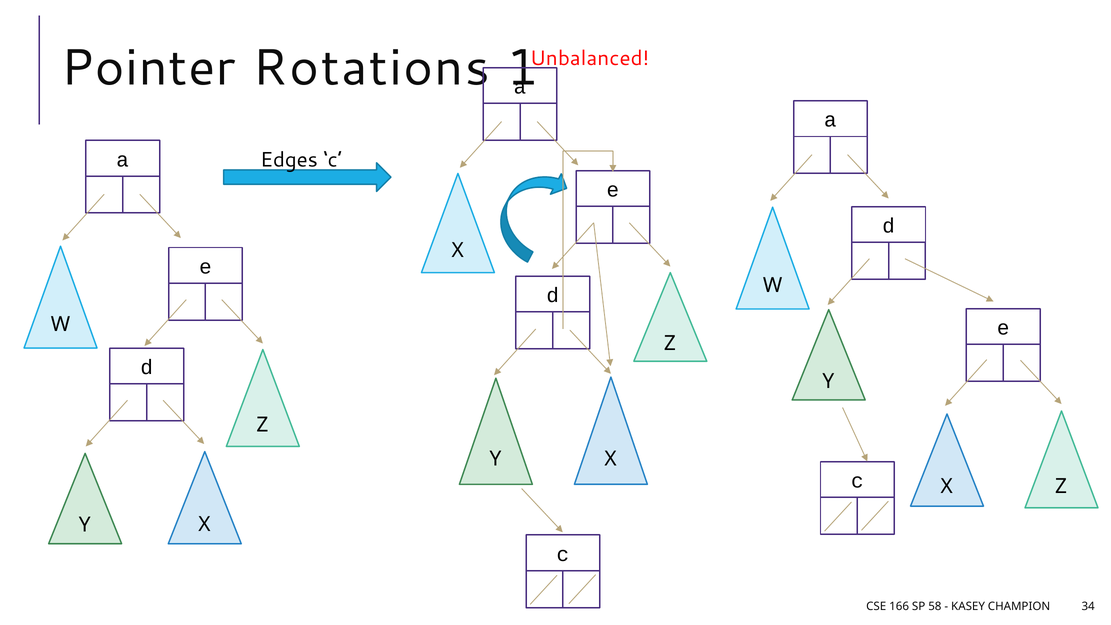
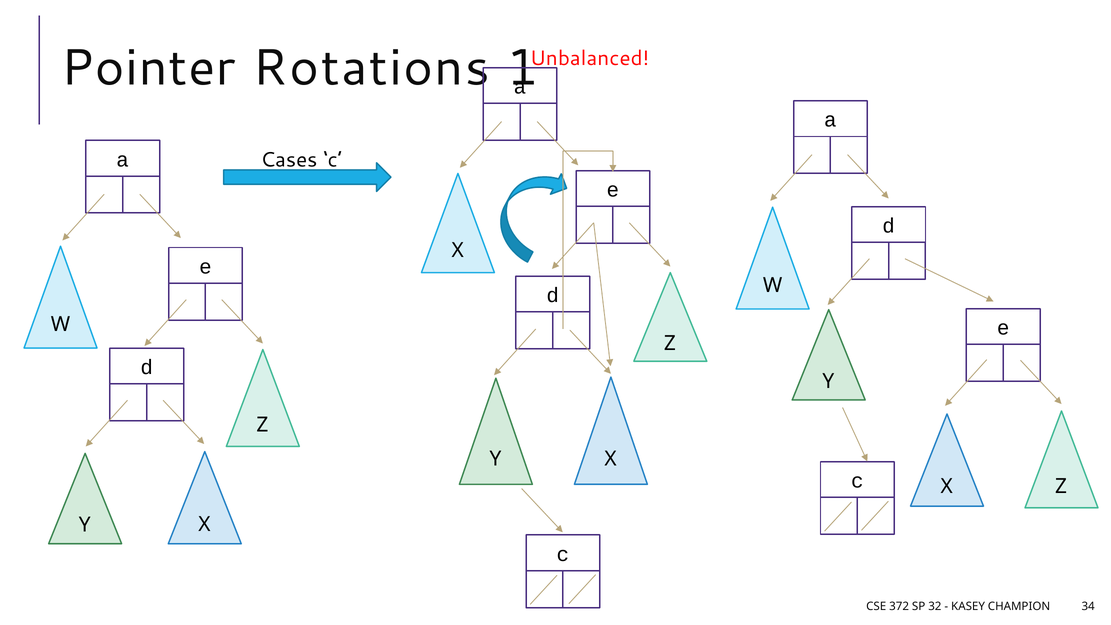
Edges: Edges -> Cases (289, 160)
166: 166 -> 372 (899, 607)
58: 58 -> 32 (935, 607)
